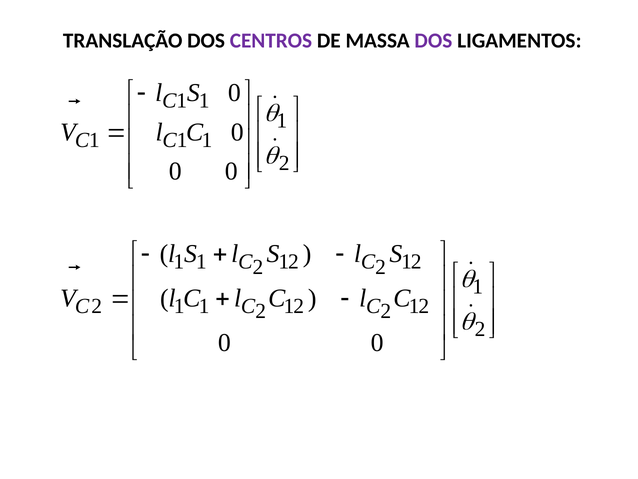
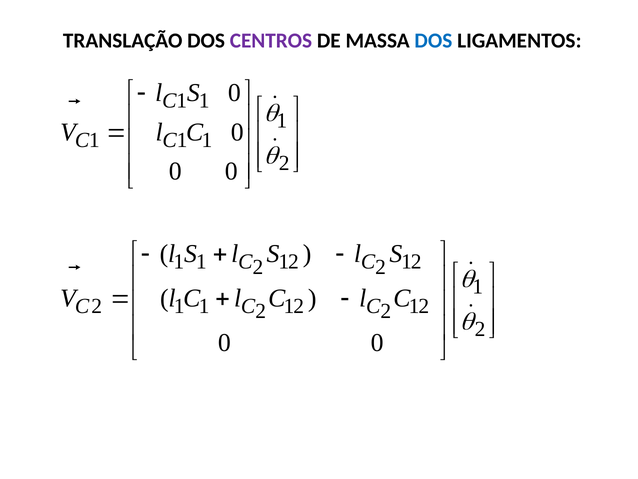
DOS colour: purple -> blue (433, 41)
